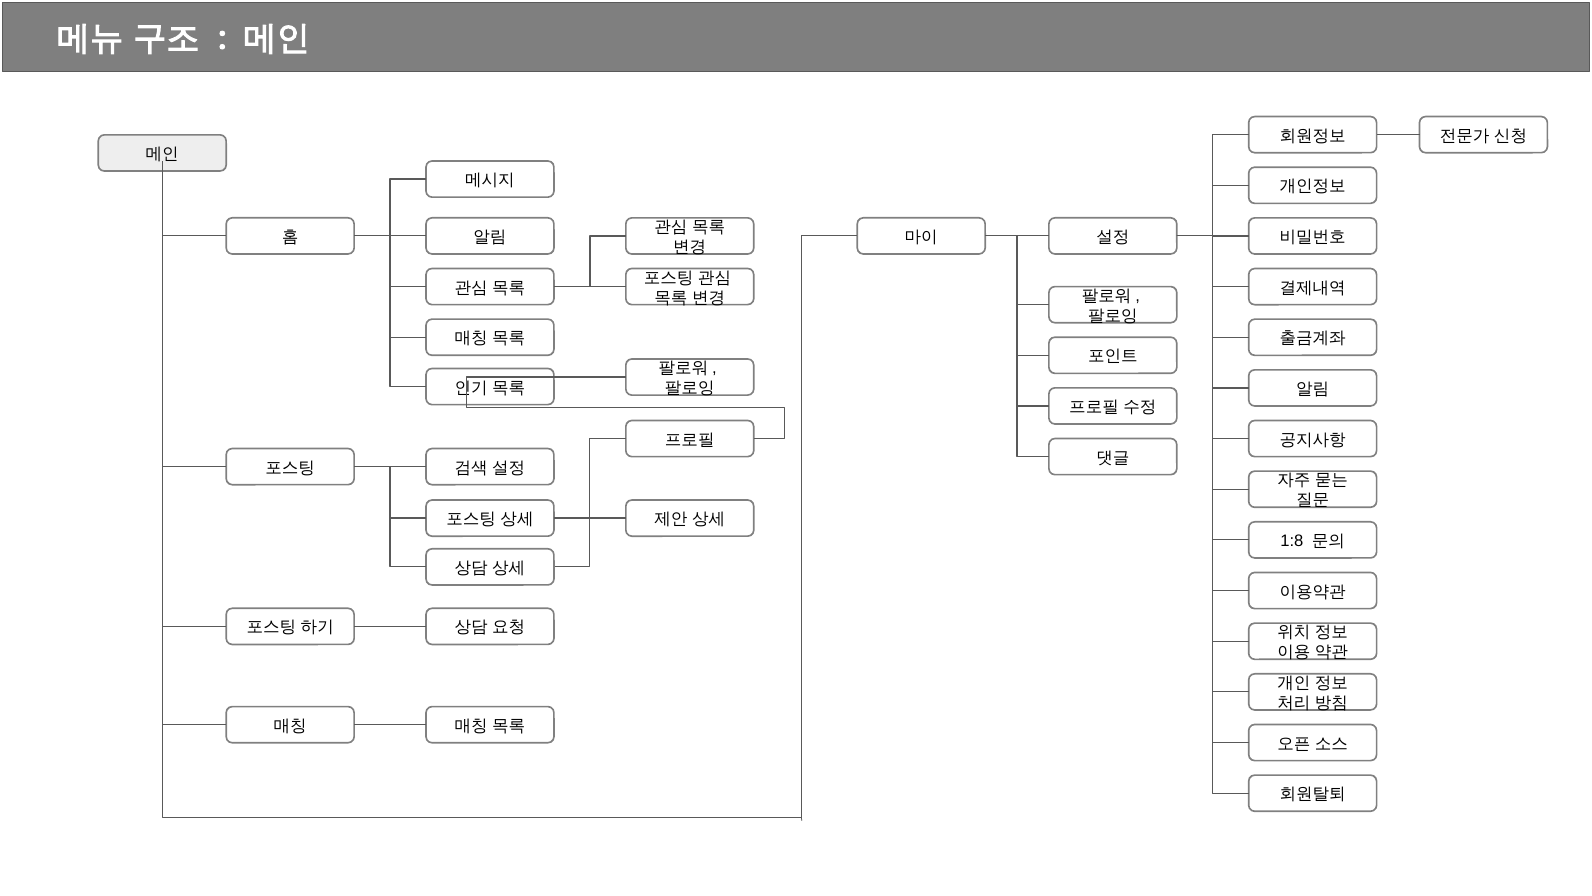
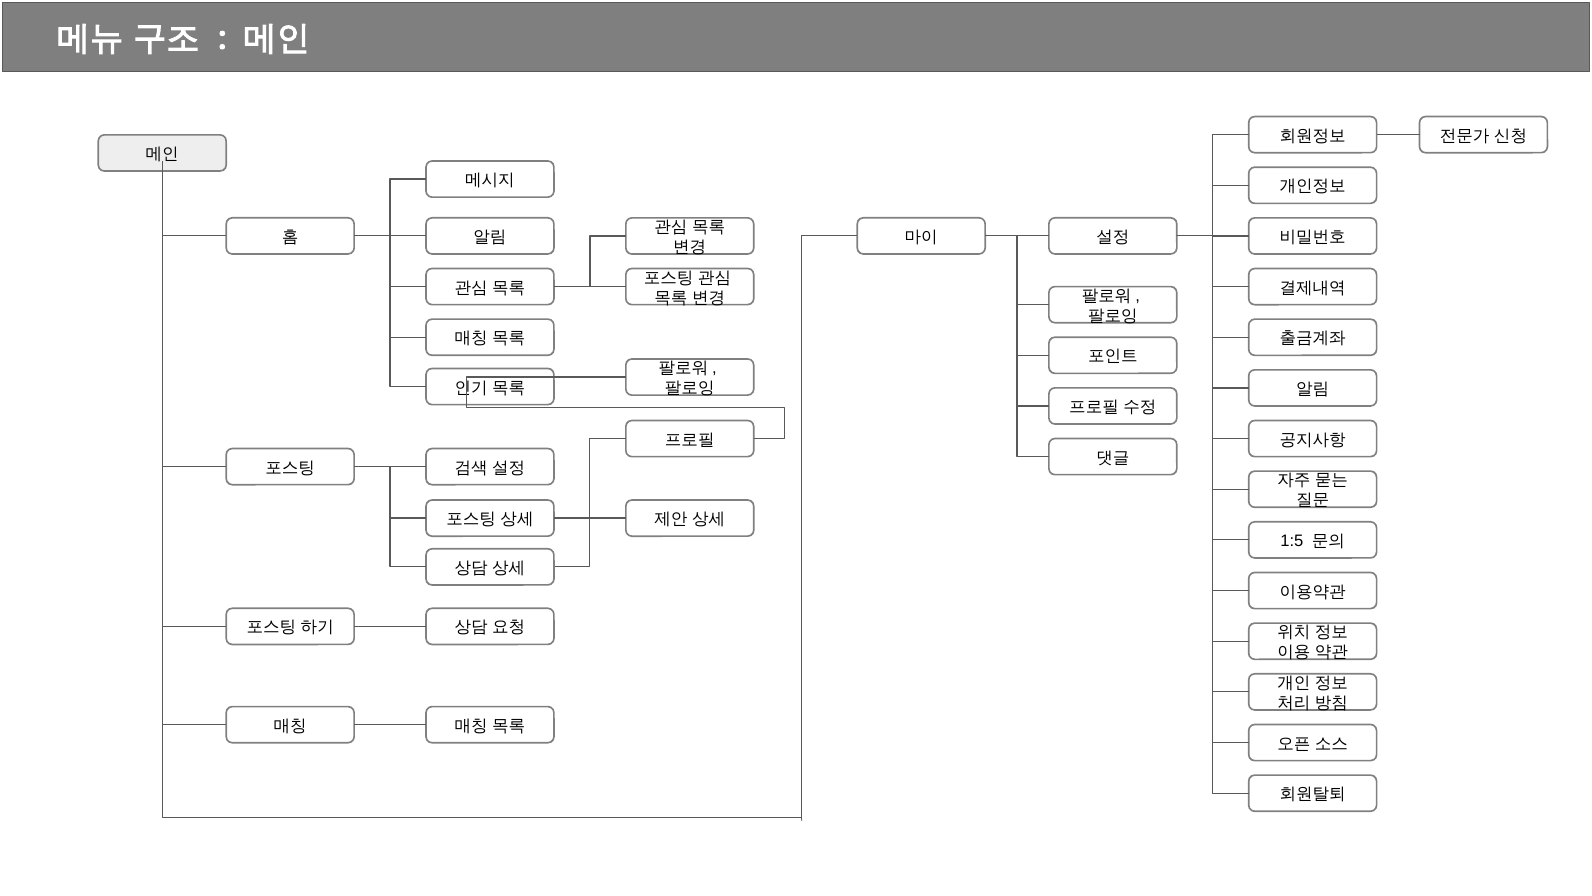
1:8: 1:8 -> 1:5 (1292, 541)
